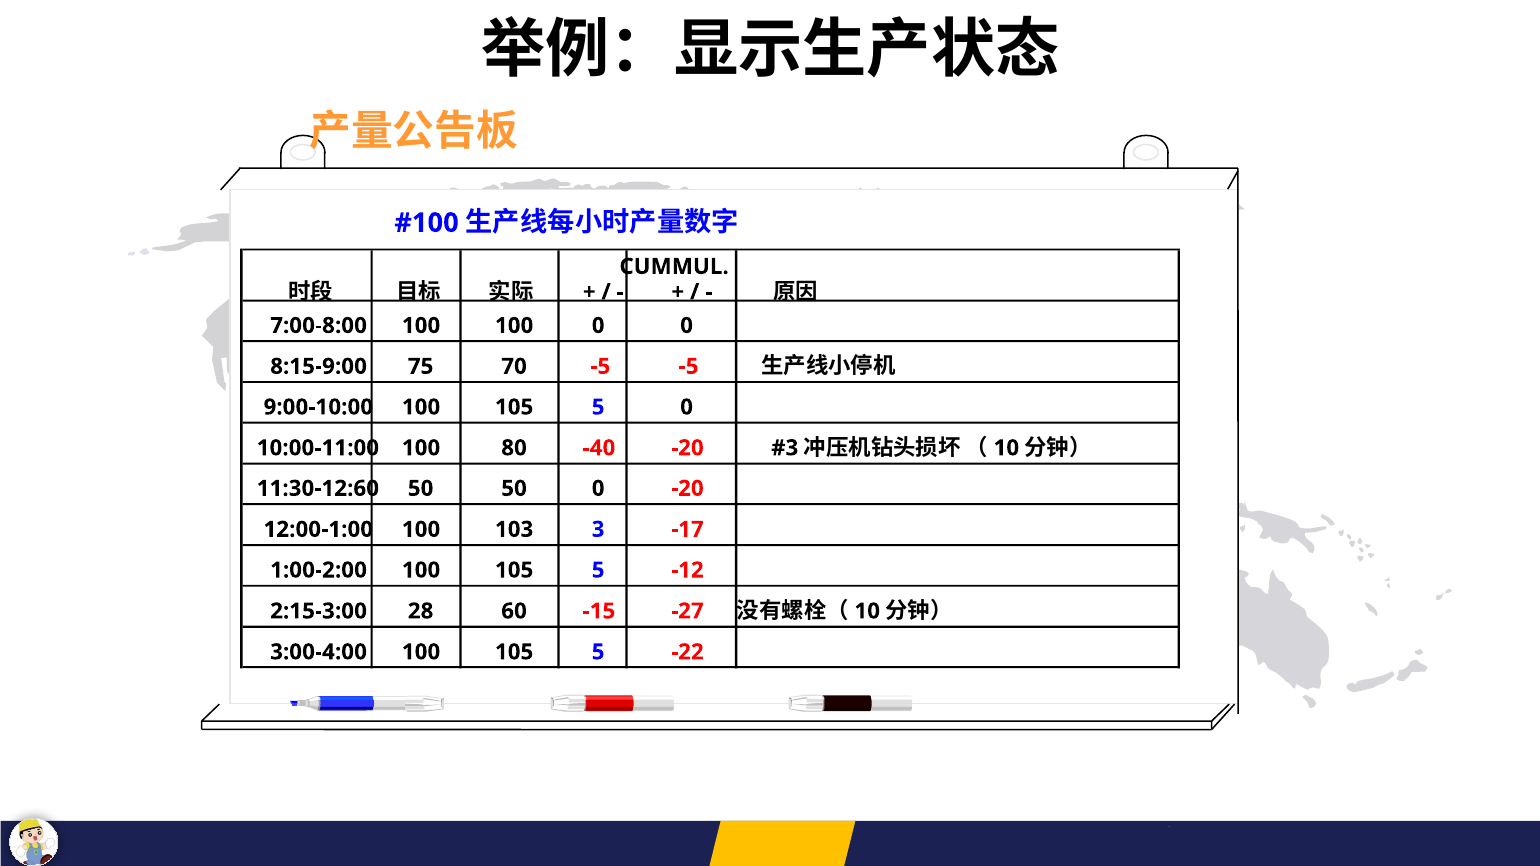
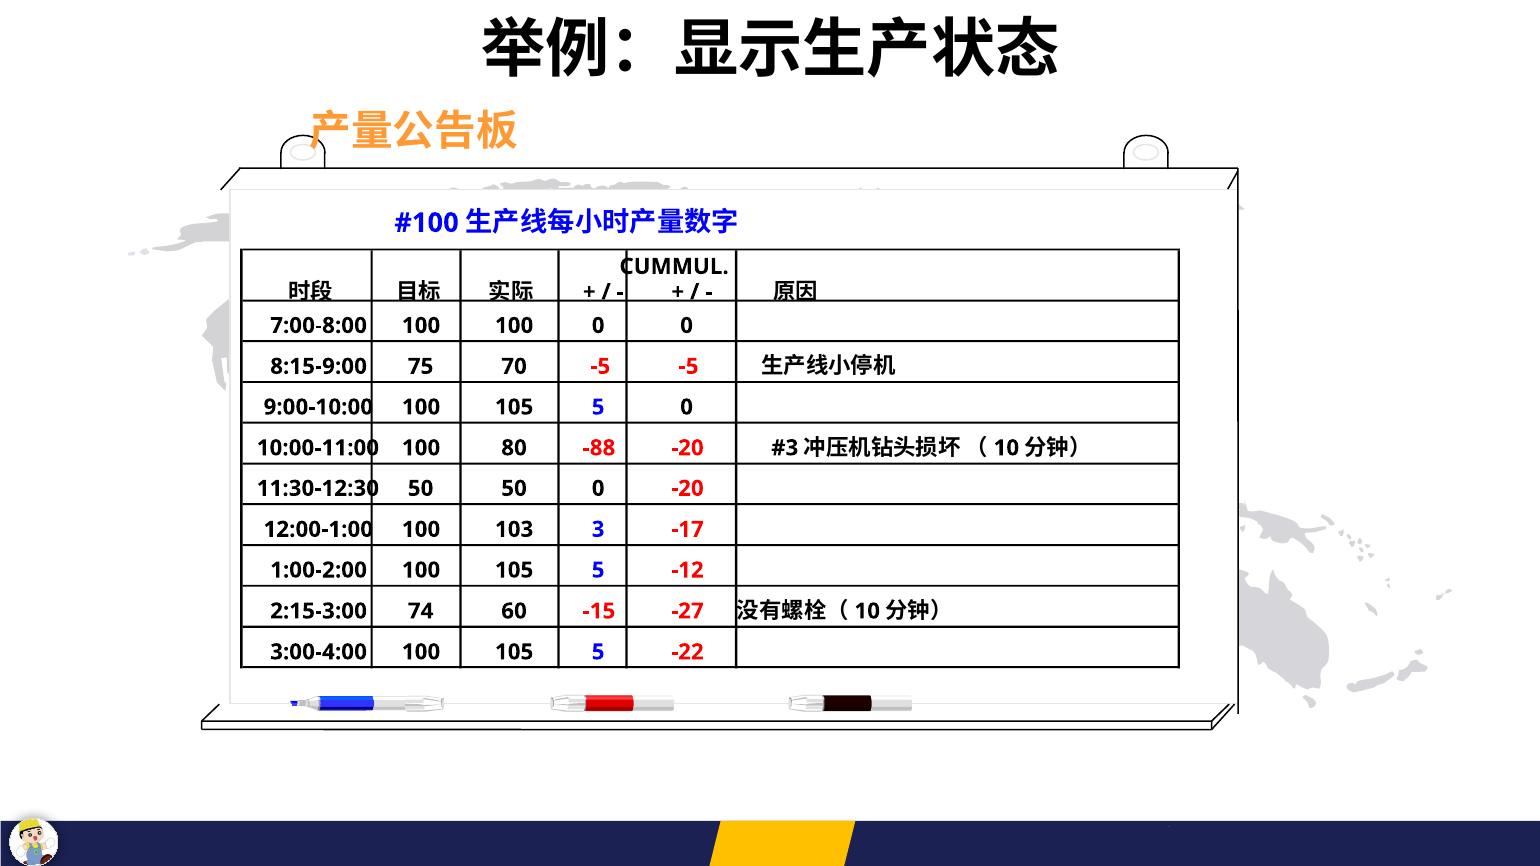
-40: -40 -> -88 (599, 448)
11:30-12:60: 11:30-12:60 -> 11:30-12:30 (318, 489)
28: 28 -> 74 (421, 611)
